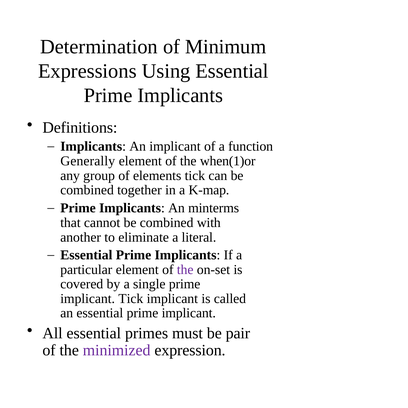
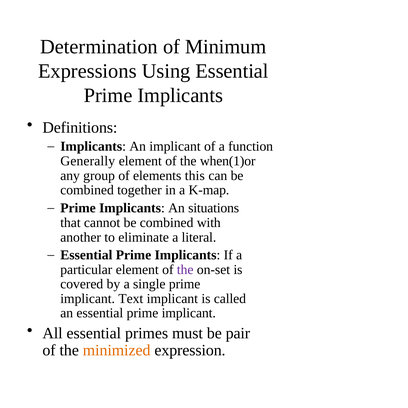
elements tick: tick -> this (195, 176)
minterms: minterms -> situations (214, 208)
implicant Tick: Tick -> Text (131, 299)
minimized colour: purple -> orange (117, 350)
